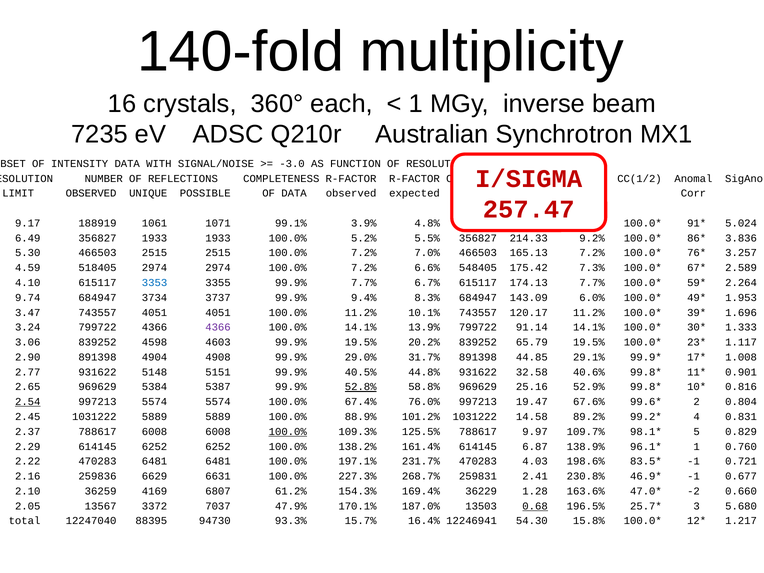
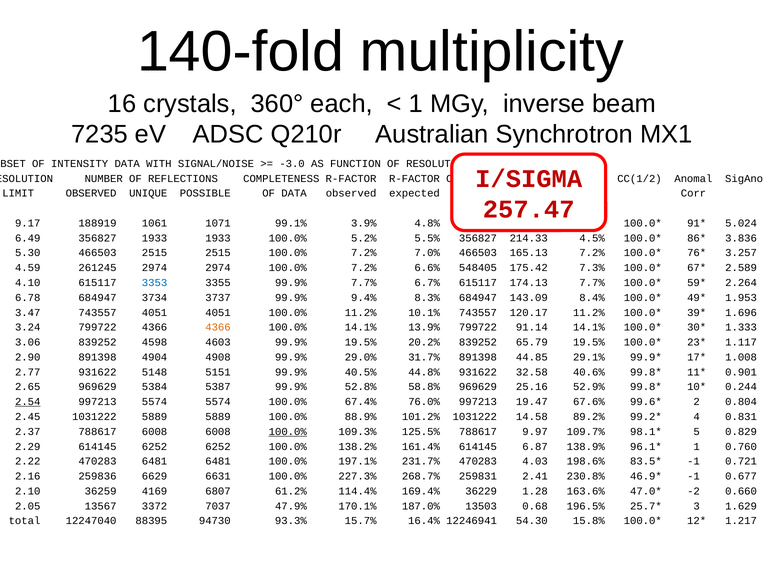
9.2%: 9.2% -> 4.5% (592, 238)
518405: 518405 -> 261245 (98, 268)
9.74: 9.74 -> 6.78 (28, 298)
6.0%: 6.0% -> 8.4% (592, 298)
4366 colour: purple -> orange (218, 327)
52.8% underline: present -> none (361, 387)
0.816: 0.816 -> 0.244 (741, 387)
154.3%: 154.3% -> 114.4% (358, 491)
0.68 underline: present -> none (535, 506)
5.680: 5.680 -> 1.629 (741, 506)
